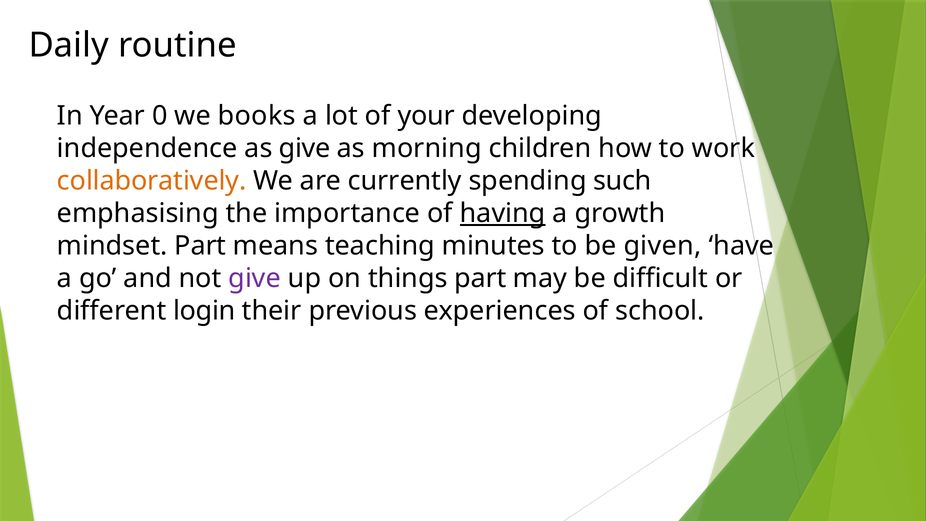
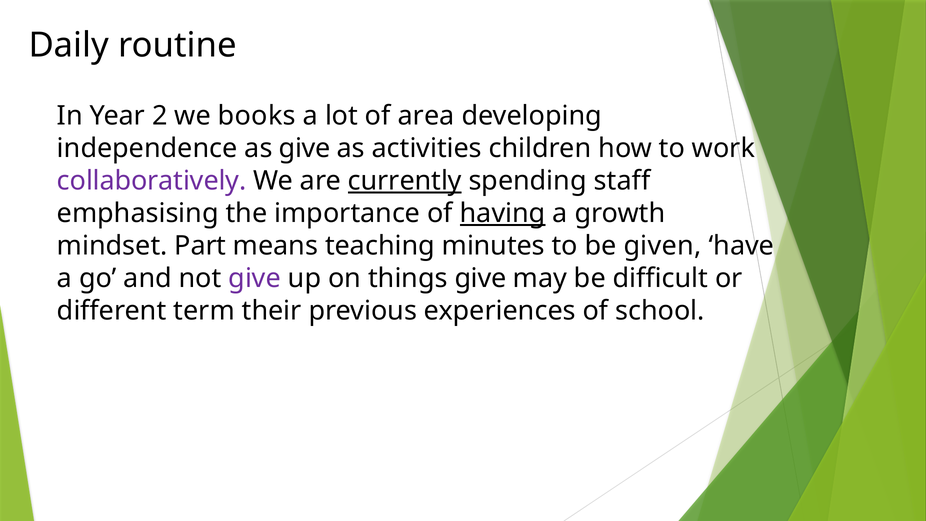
0: 0 -> 2 (160, 116)
your: your -> area (426, 116)
morning: morning -> activities (427, 148)
collaboratively colour: orange -> purple (152, 181)
currently underline: none -> present (405, 181)
such: such -> staff (622, 181)
things part: part -> give (480, 278)
login: login -> term (204, 311)
